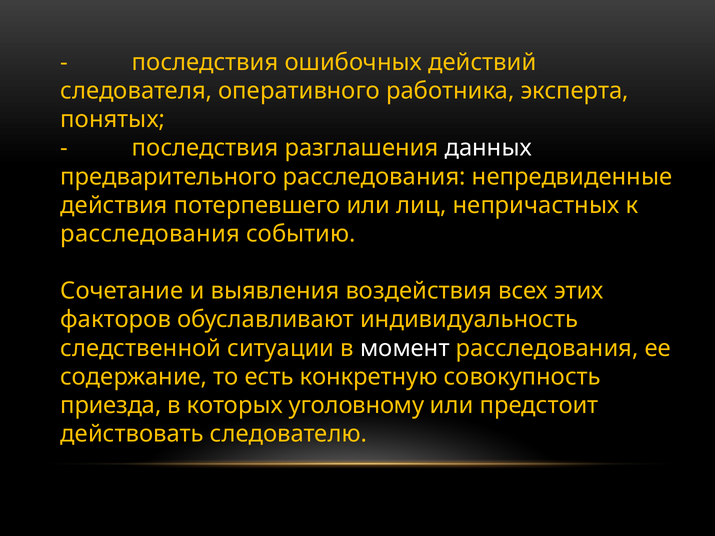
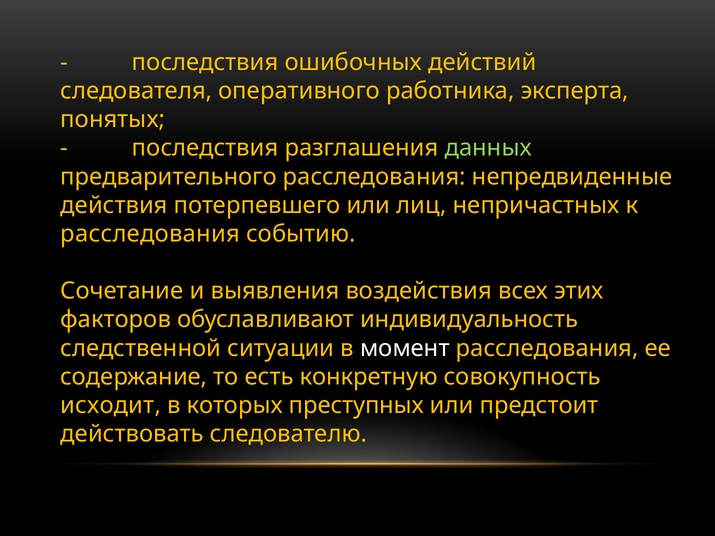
данных colour: white -> light green (488, 148)
приезда: приезда -> исходит (111, 406)
уголовному: уголовному -> преступных (356, 406)
